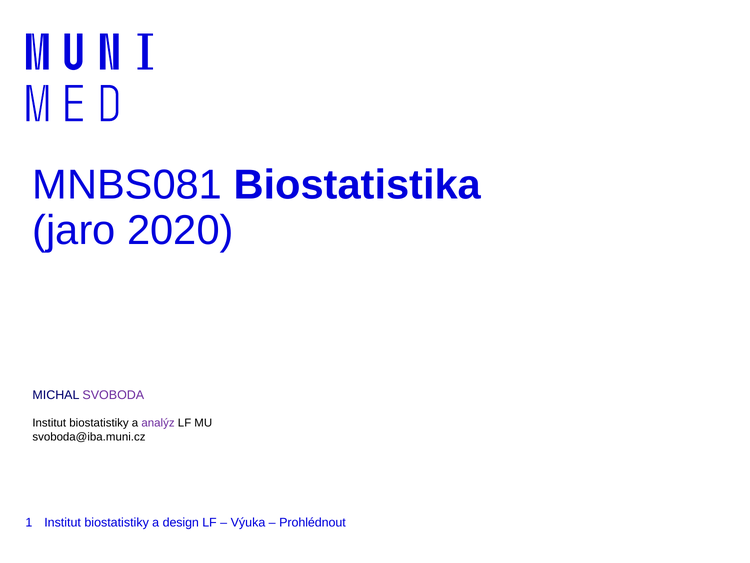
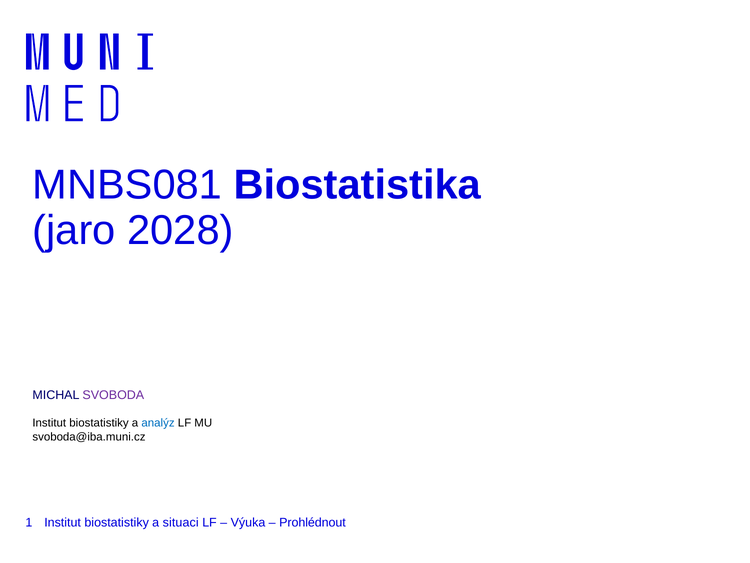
2020: 2020 -> 2028 (180, 230)
analýz colour: purple -> blue (158, 423)
design: design -> situaci (181, 522)
